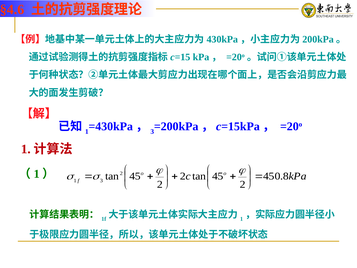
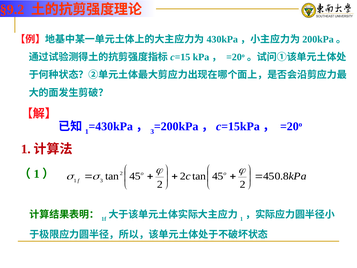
§4.6: §4.6 -> §9.2 (12, 10)
